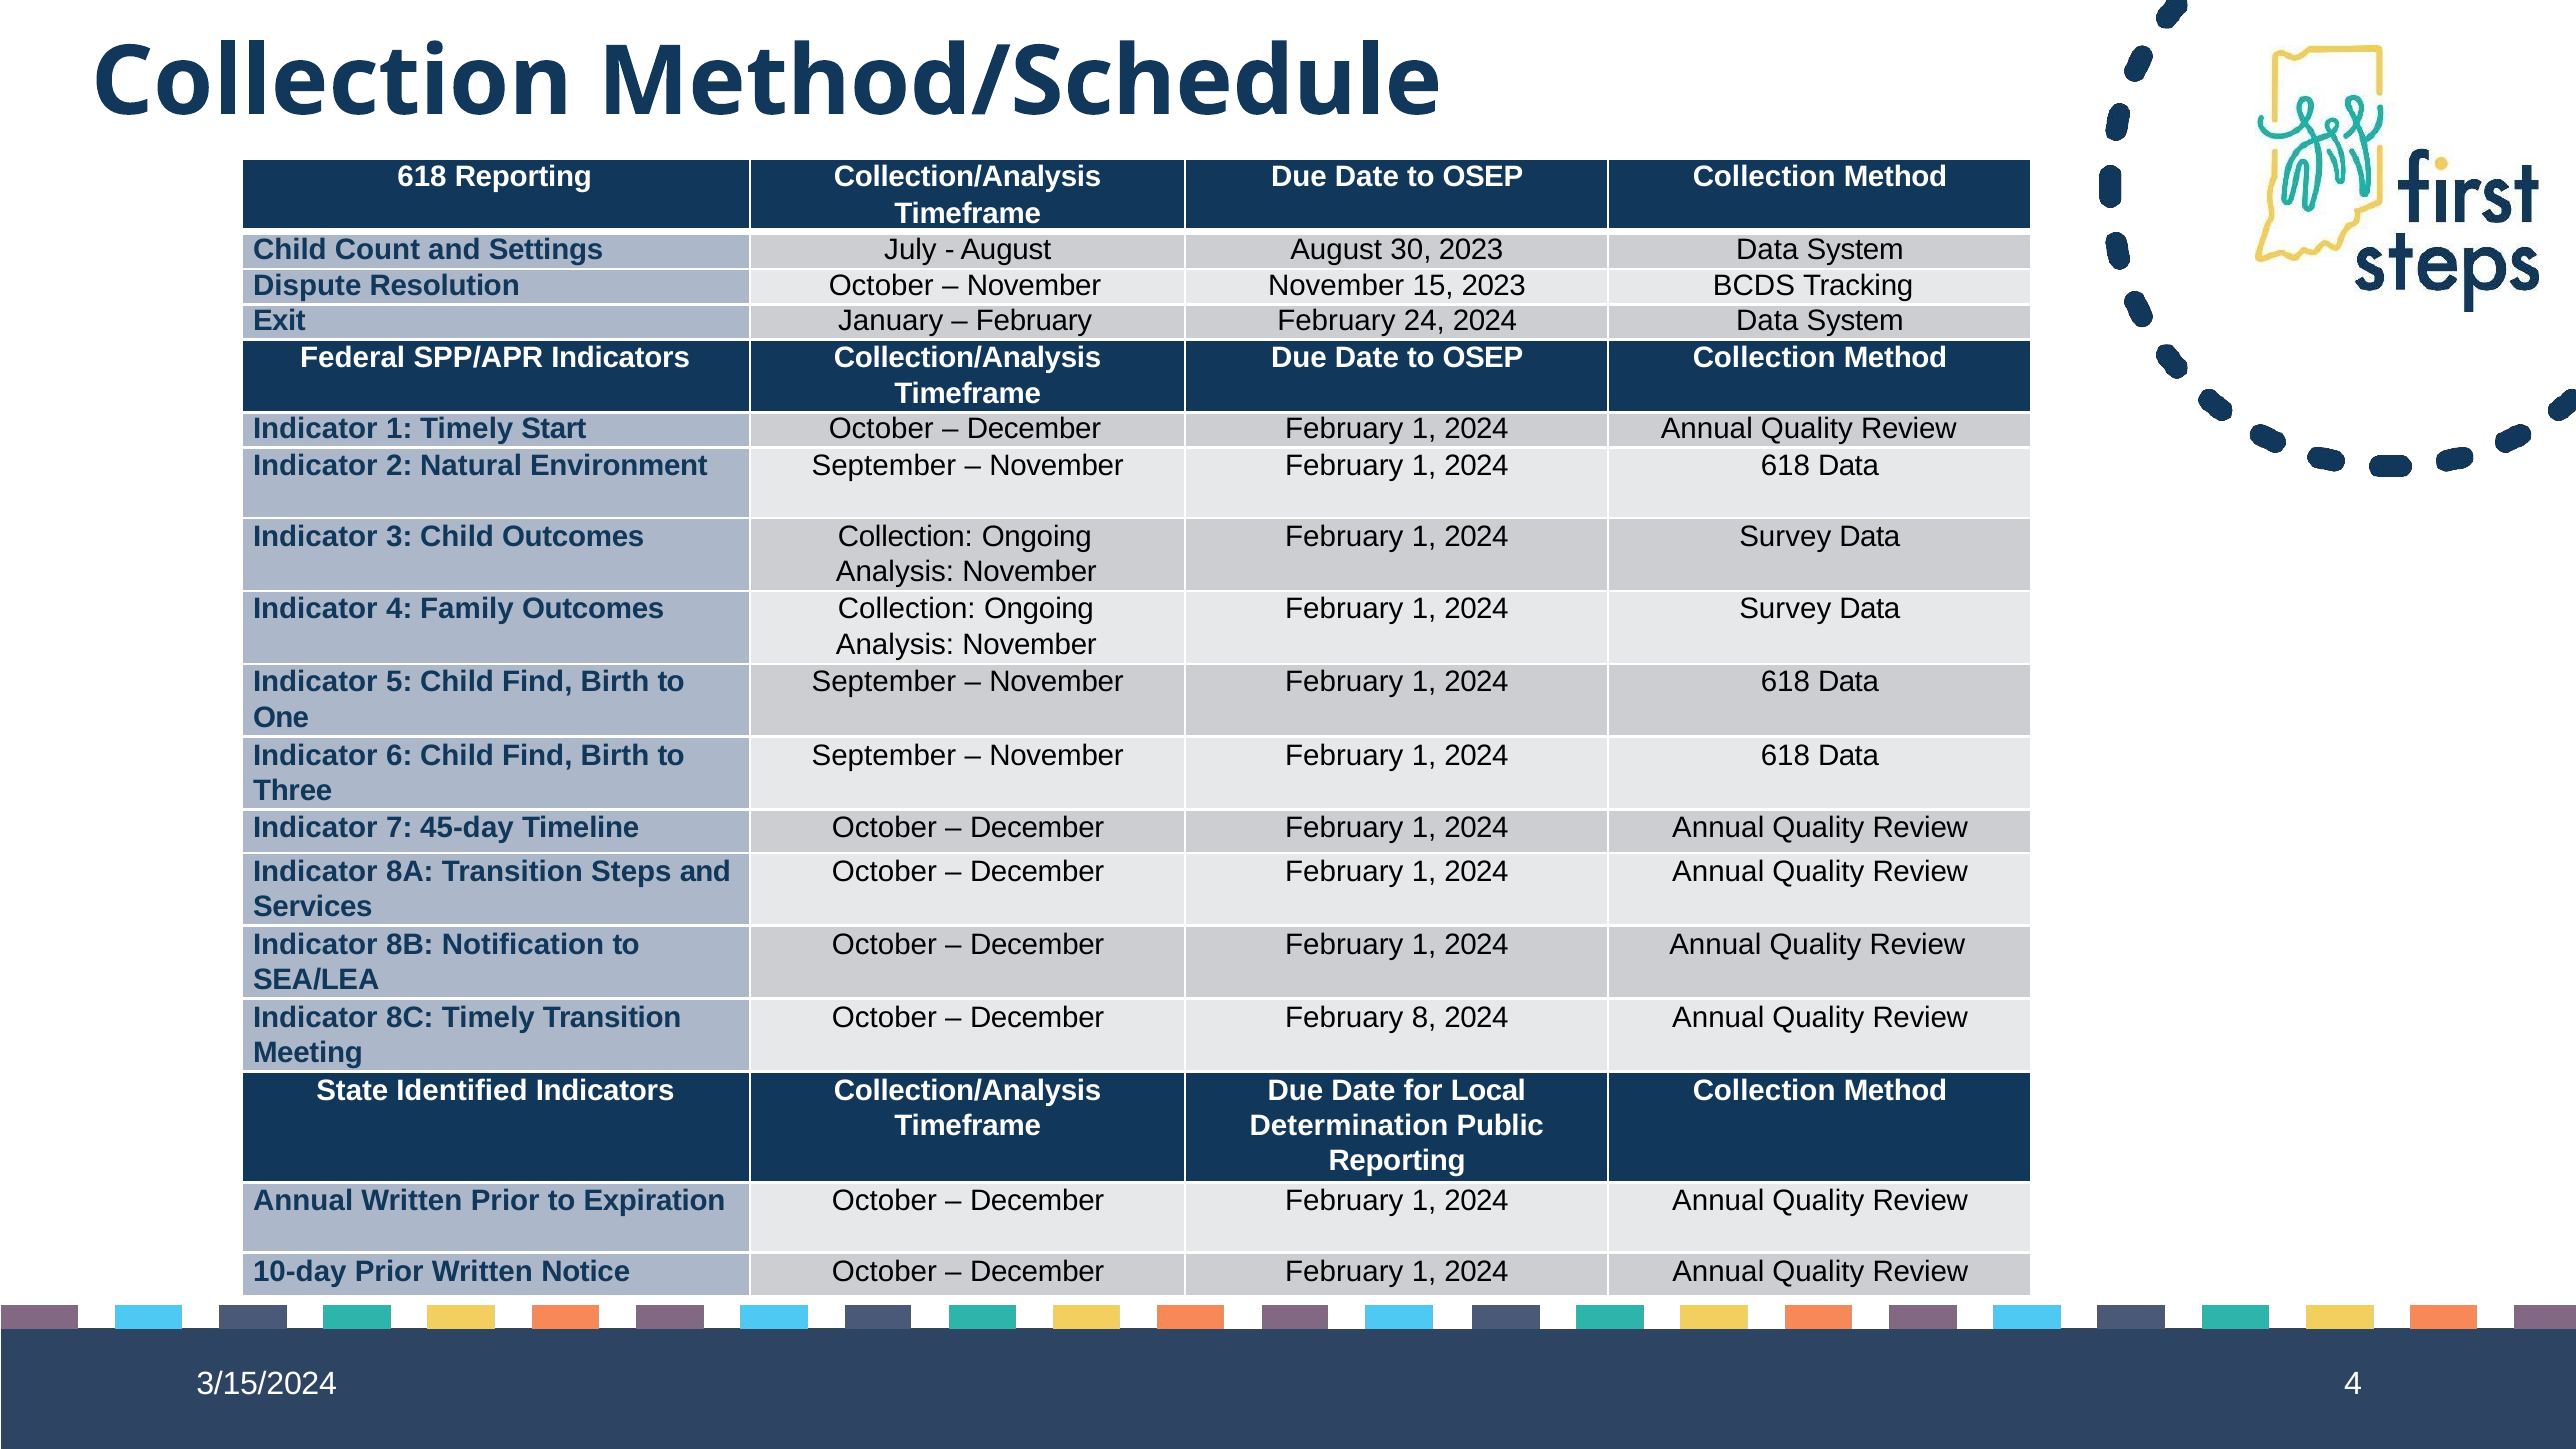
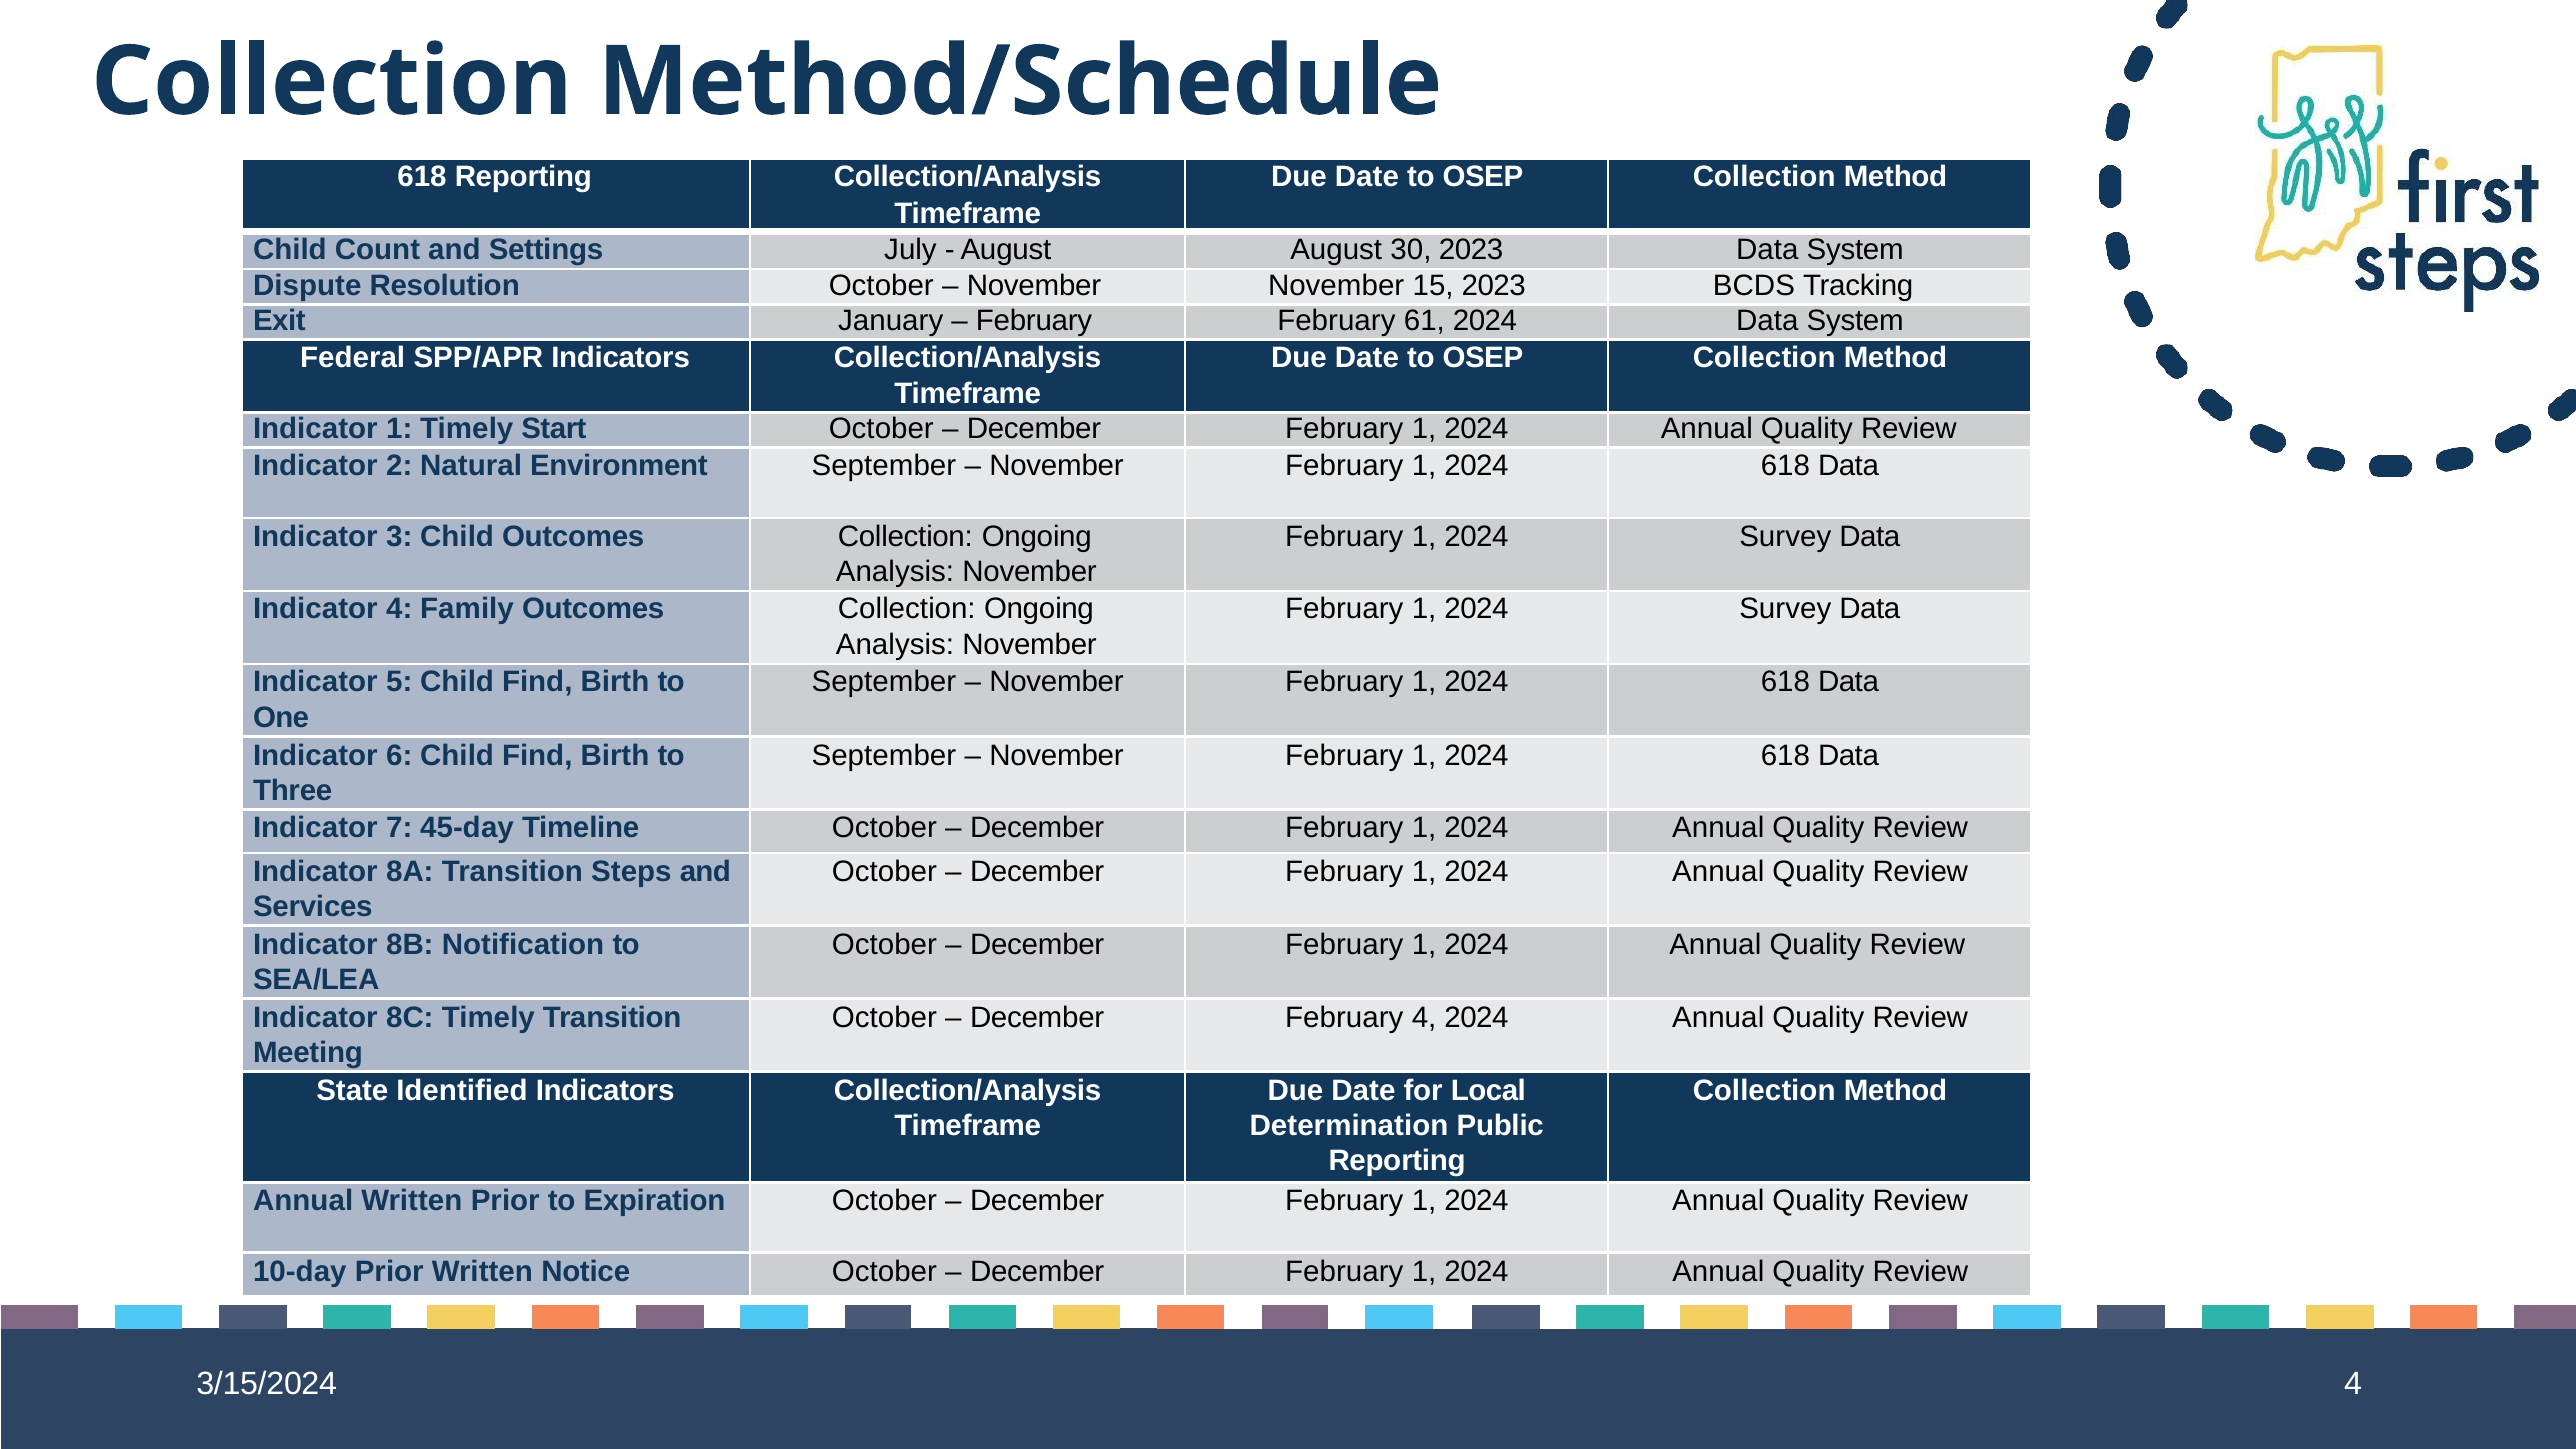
24: 24 -> 61 (1424, 321)
February 8: 8 -> 4 (1424, 1017)
